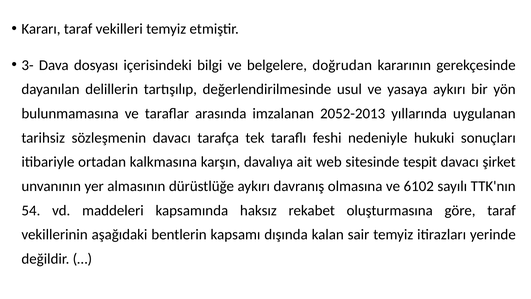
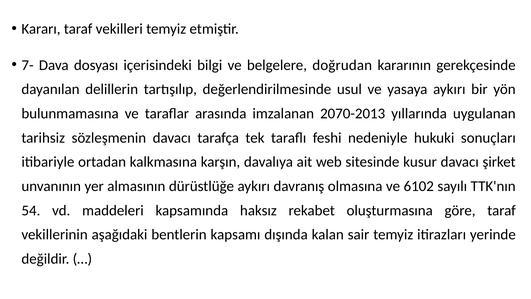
3-: 3- -> 7- (28, 65)
2052-2013: 2052-2013 -> 2070-2013 (353, 113)
tespit: tespit -> kusur (420, 162)
